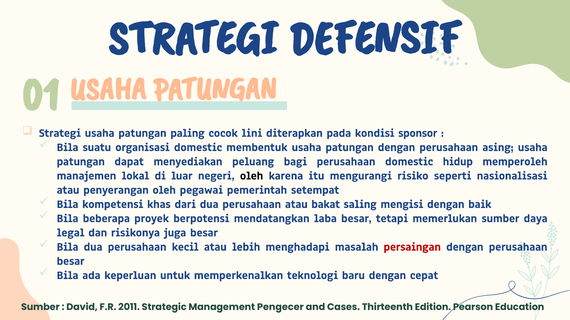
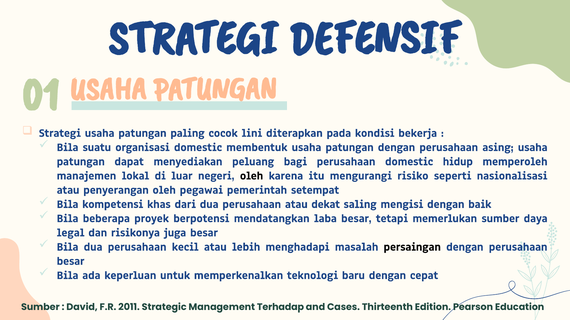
sponsor: sponsor -> bekerja (418, 133)
bakat: bakat -> dekat (326, 204)
persaingan colour: red -> black (412, 247)
Pengecer: Pengecer -> Terhadap (280, 308)
